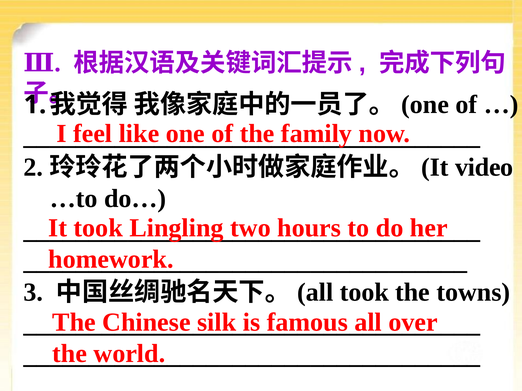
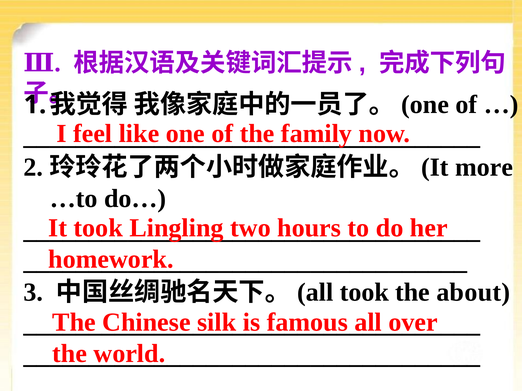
video: video -> more (484, 167)
towns: towns -> about (473, 293)
